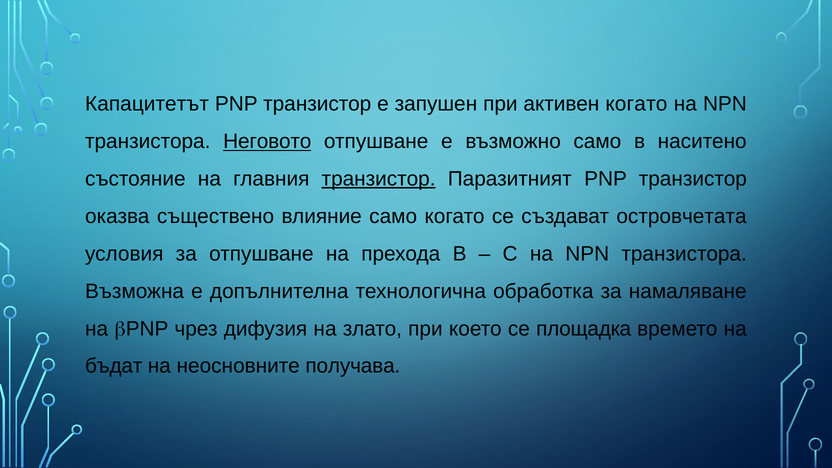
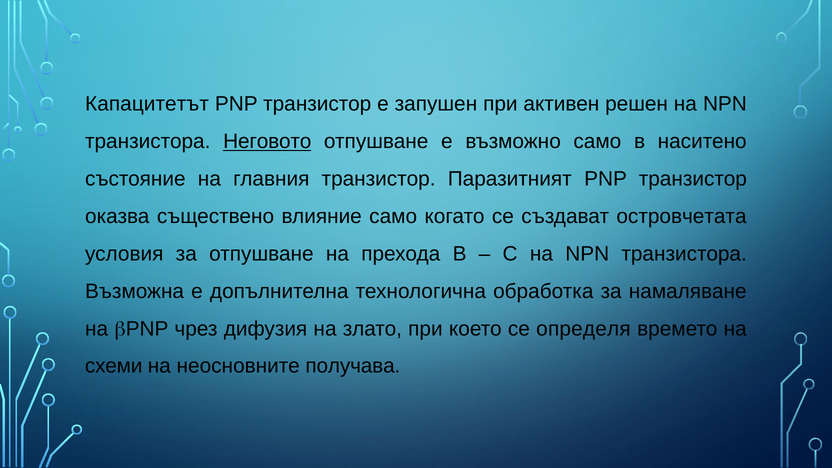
активен когато: когато -> решен (637, 104)
транзистор underline: present -> none (379, 179)
площадка: площадка -> определя (583, 329)
бъдат: бъдат -> схеми (114, 366)
